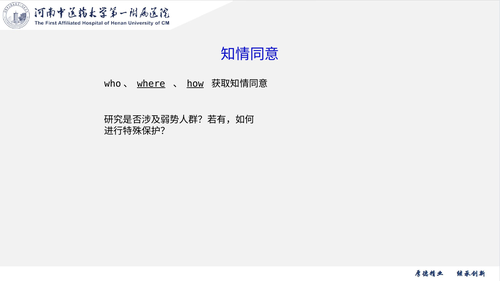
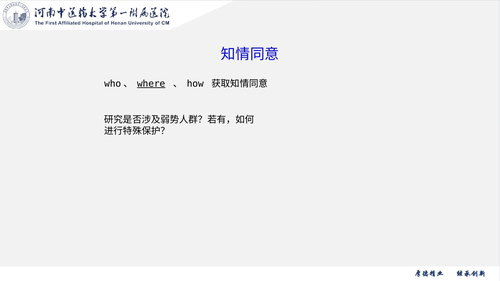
how underline: present -> none (195, 84)
